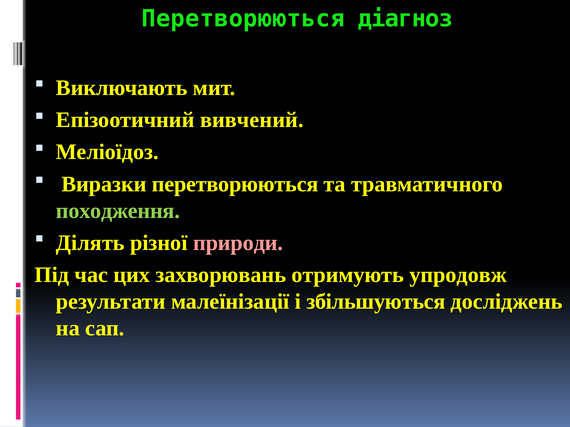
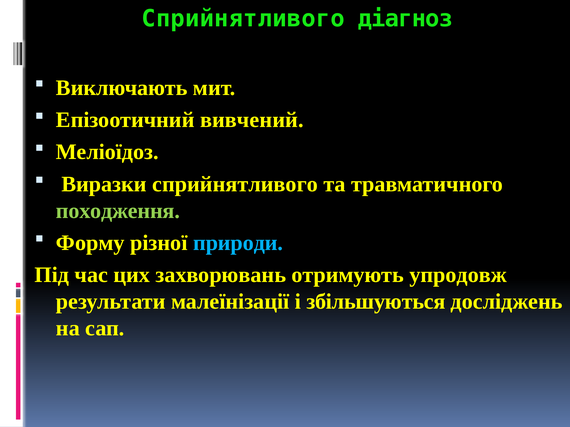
Перетворюються: Перетворюються -> Сприйнятливого (243, 19)
Виразки перетворюються: перетворюються -> сприйнятливого (235, 184)
Ділять: Ділять -> Форму (90, 243)
природи colour: pink -> light blue (238, 243)
